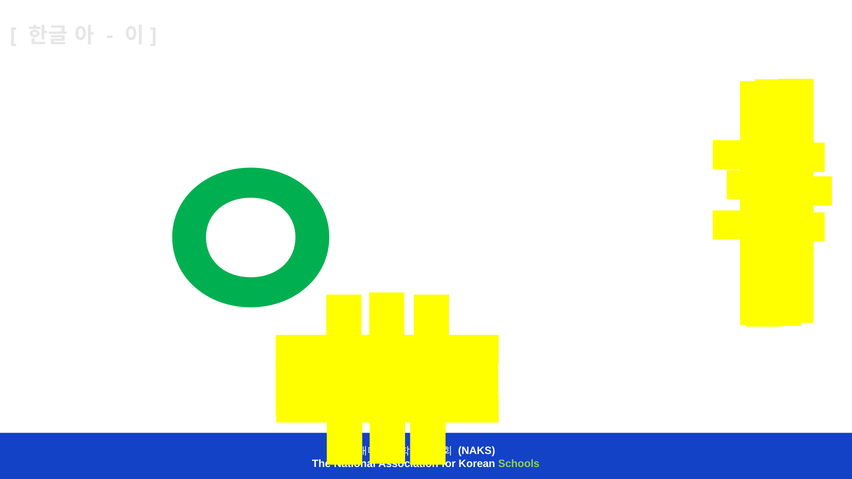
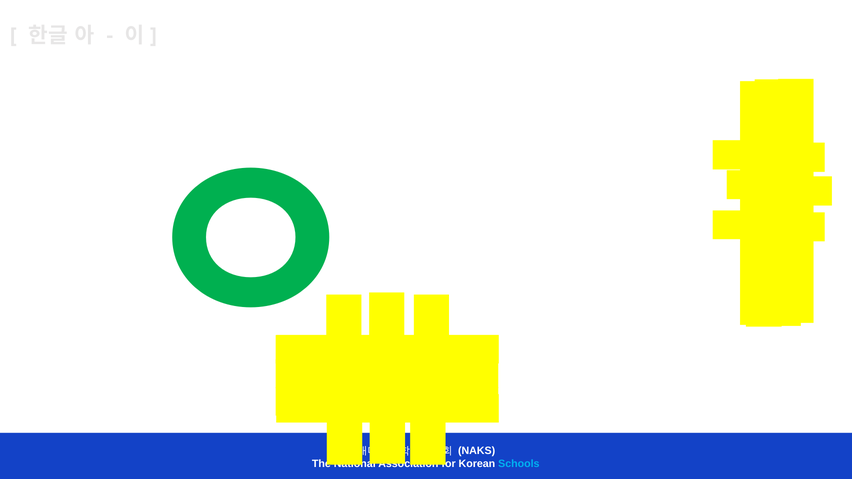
Schools colour: light green -> light blue (519, 464)
